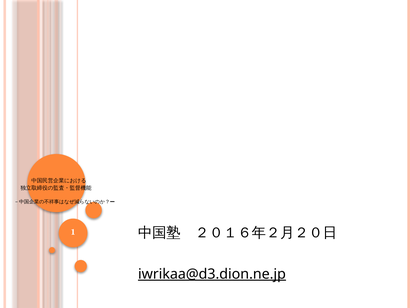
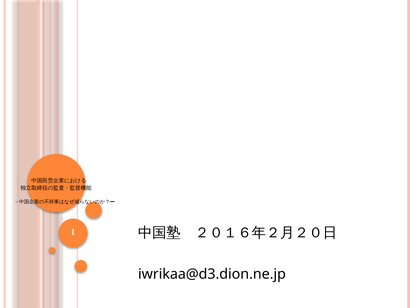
iwrikaa@d3.dion.ne.jp underline: present -> none (212, 274)
